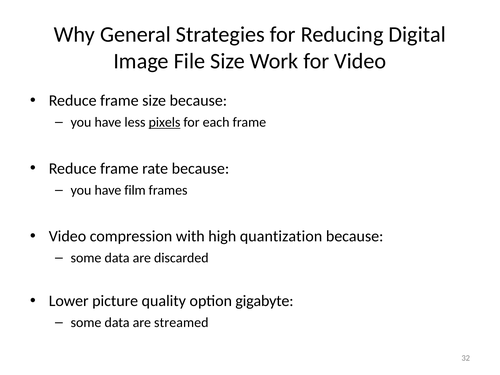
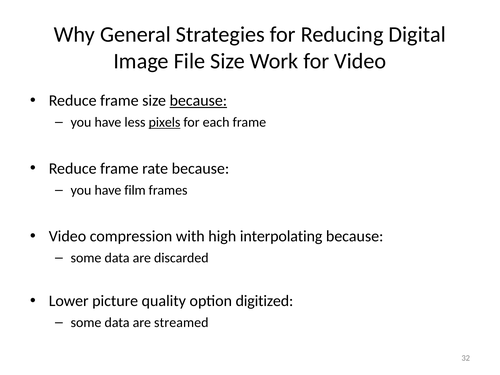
because underline: none -> present (198, 101)
quantization: quantization -> interpolating (281, 236)
gigabyte: gigabyte -> digitized (264, 301)
